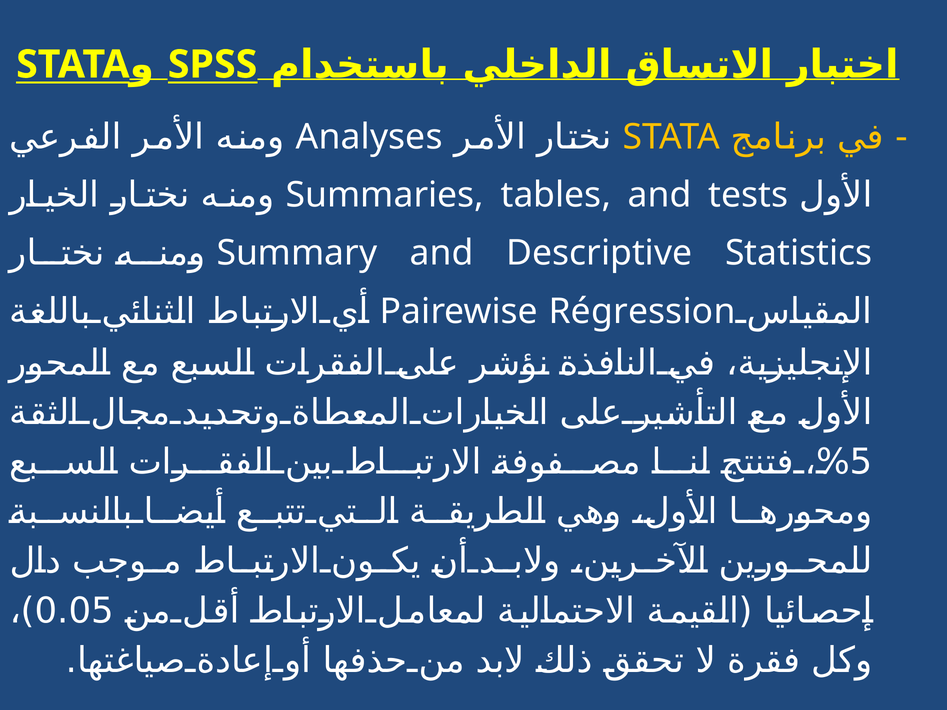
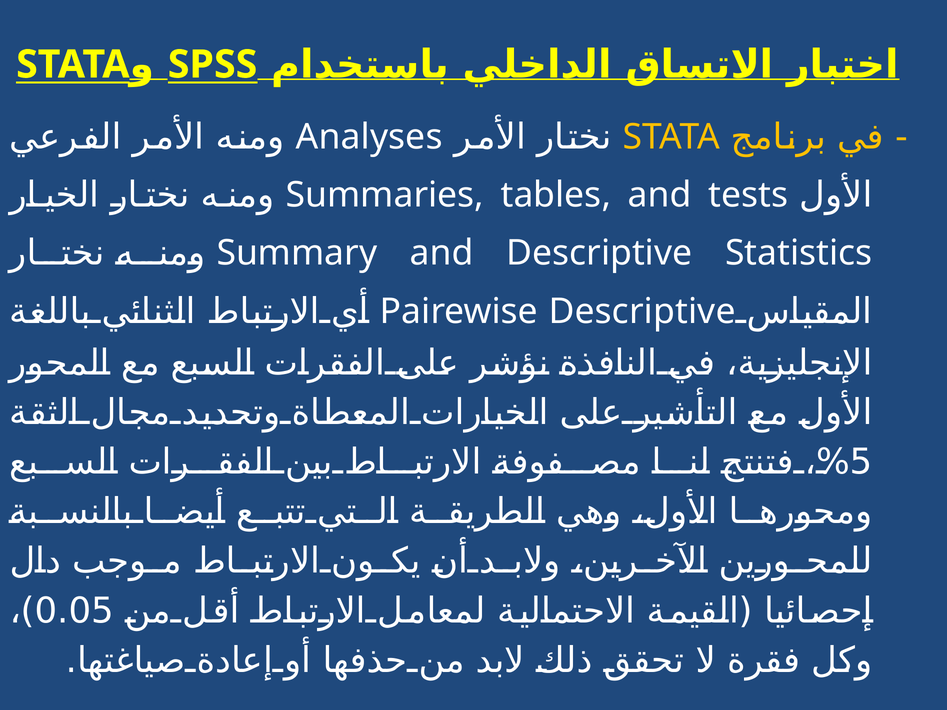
Pairewise Régression: Régression -> Descriptive (642, 311)
